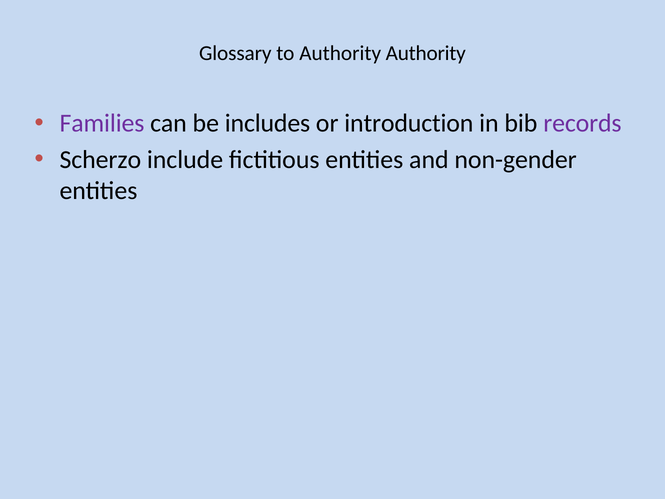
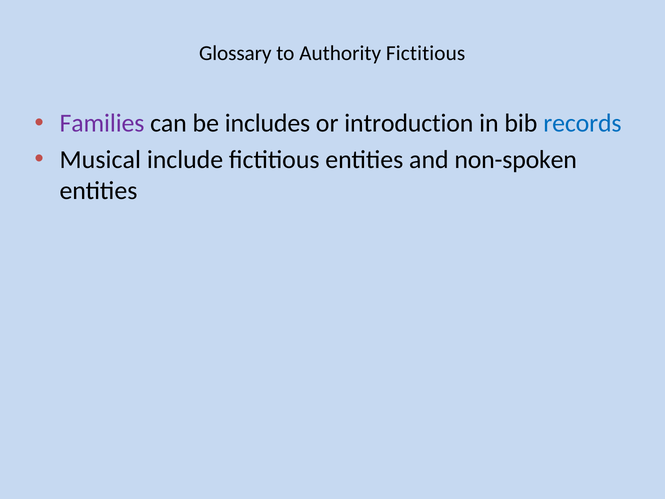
Authority Authority: Authority -> Fictitious (426, 53)
records colour: purple -> blue (582, 123)
Scherzo: Scherzo -> Musical (100, 160)
non-gender: non-gender -> non-spoken (516, 160)
